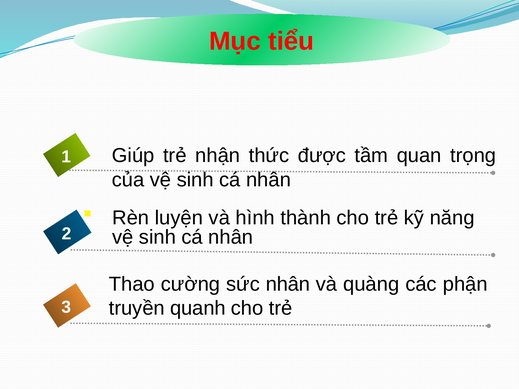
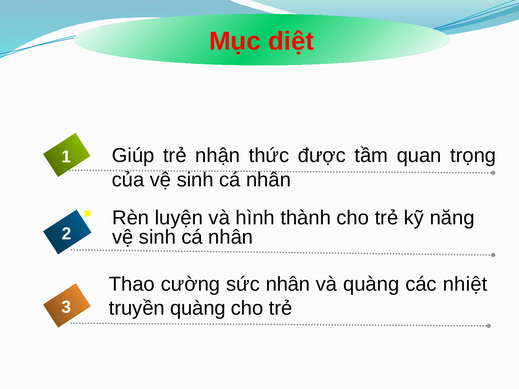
tiểu: tiểu -> diệt (291, 41)
phận: phận -> nhiệt (465, 284)
truyền quanh: quanh -> quàng (198, 308)
